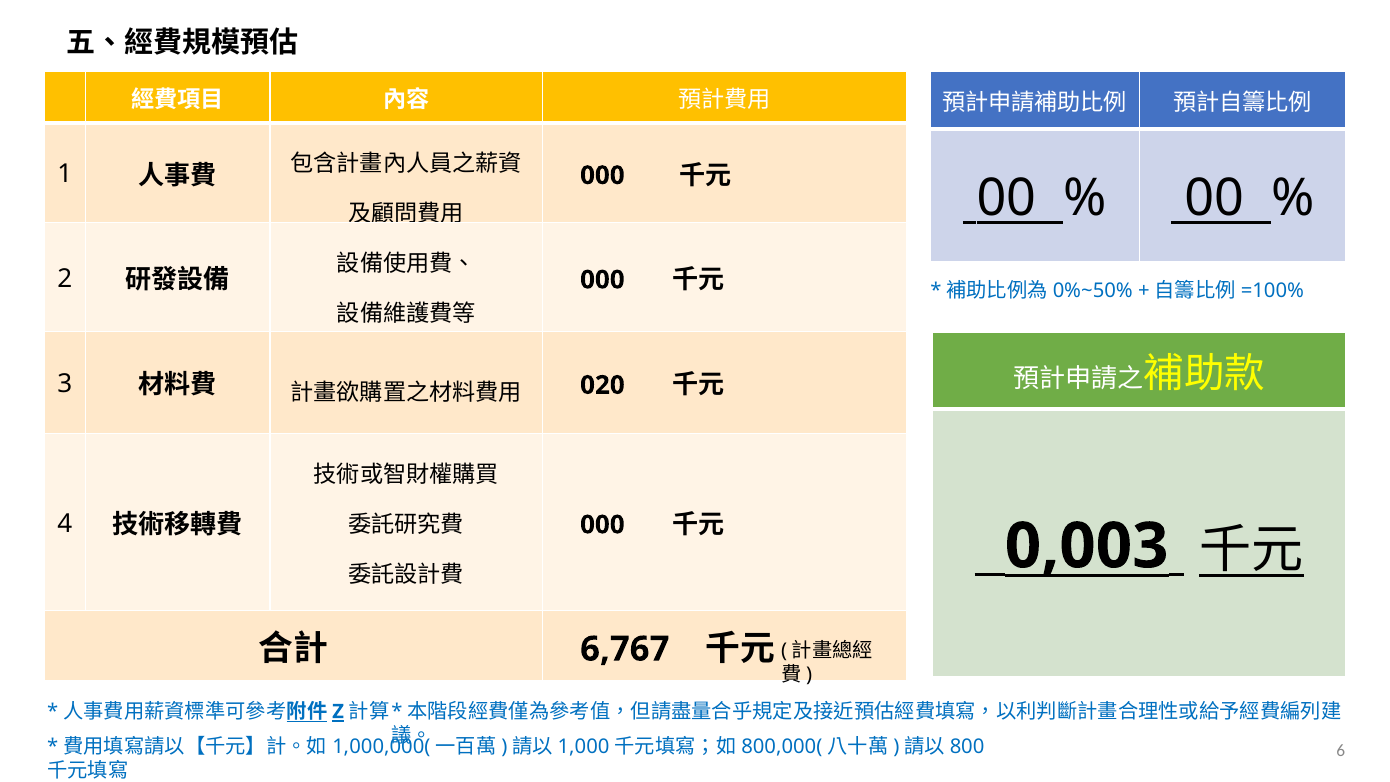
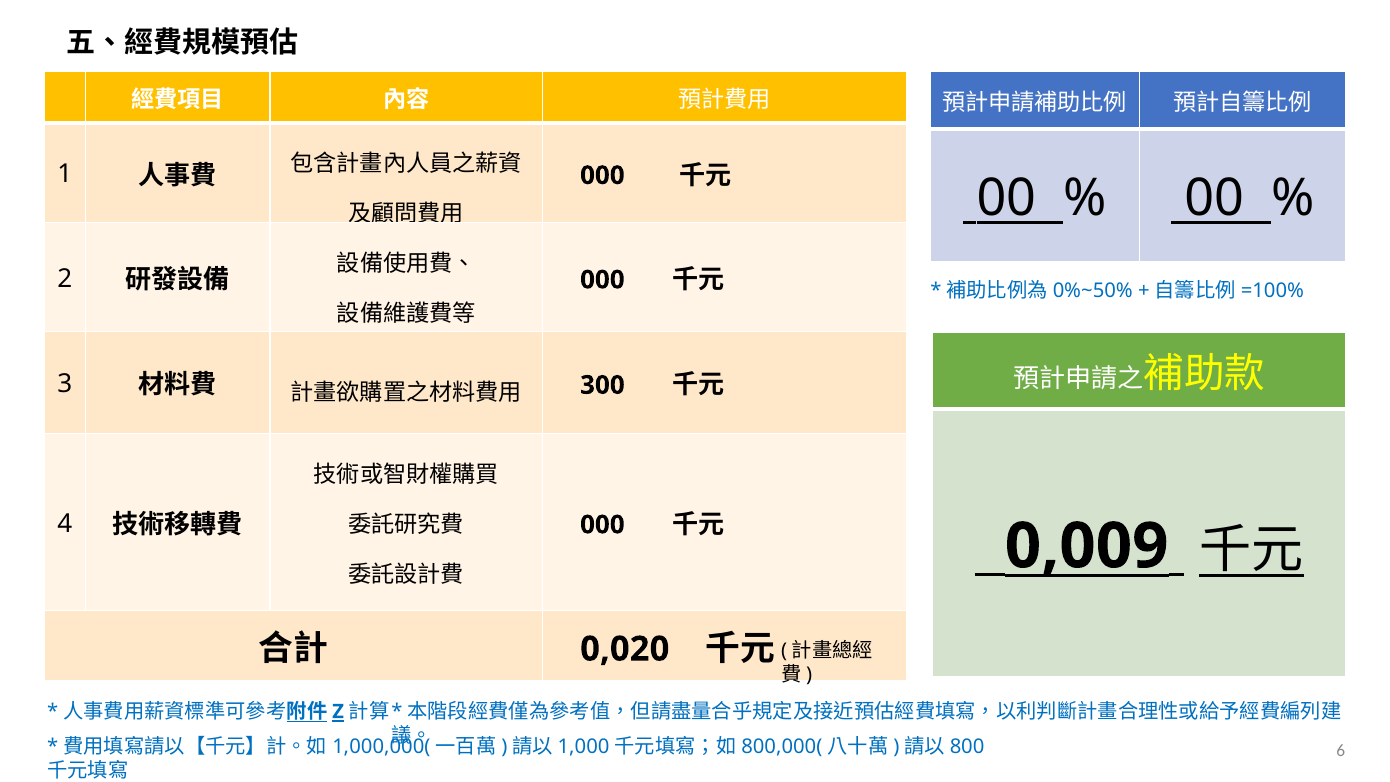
020: 020 -> 300 (602, 385)
0,003: 0,003 -> 0,009 (1087, 546)
6,767: 6,767 -> 0,020 (625, 649)
